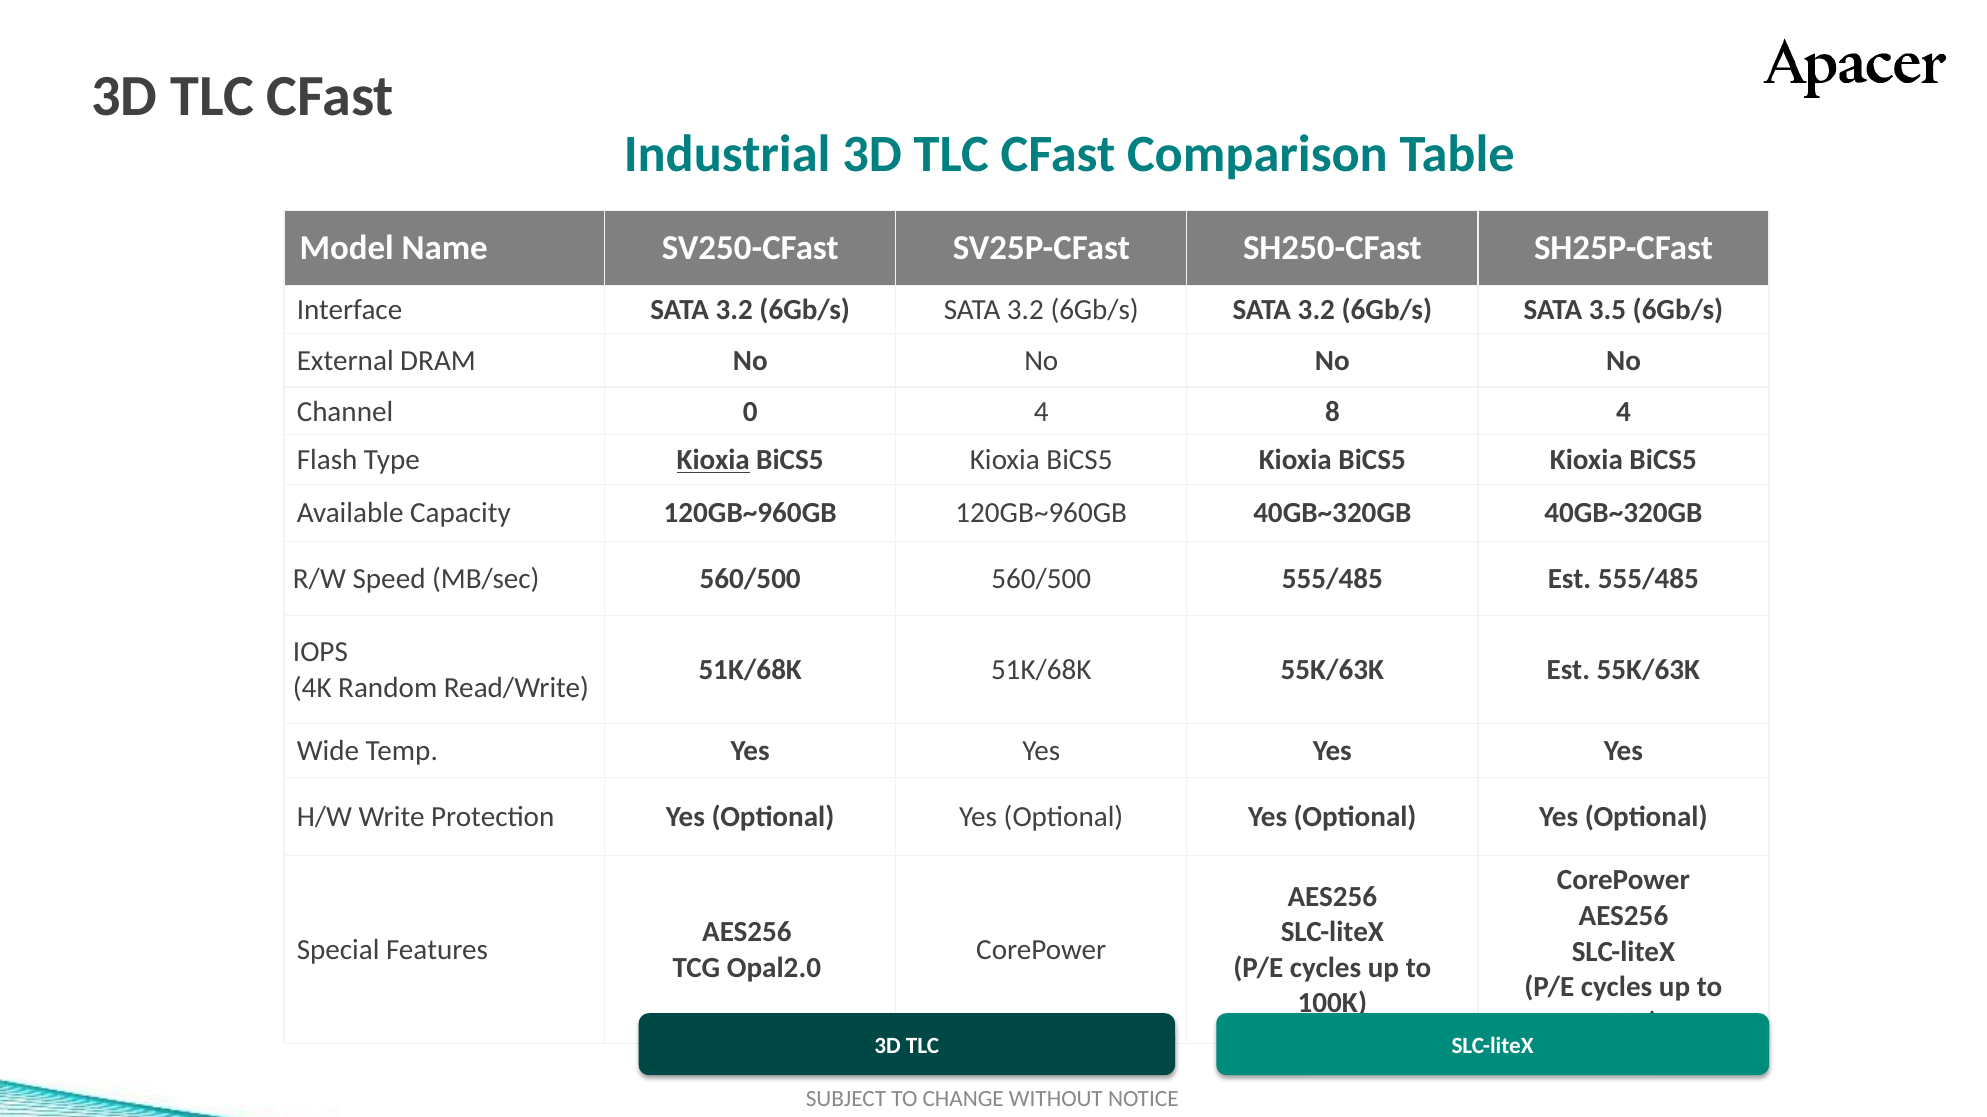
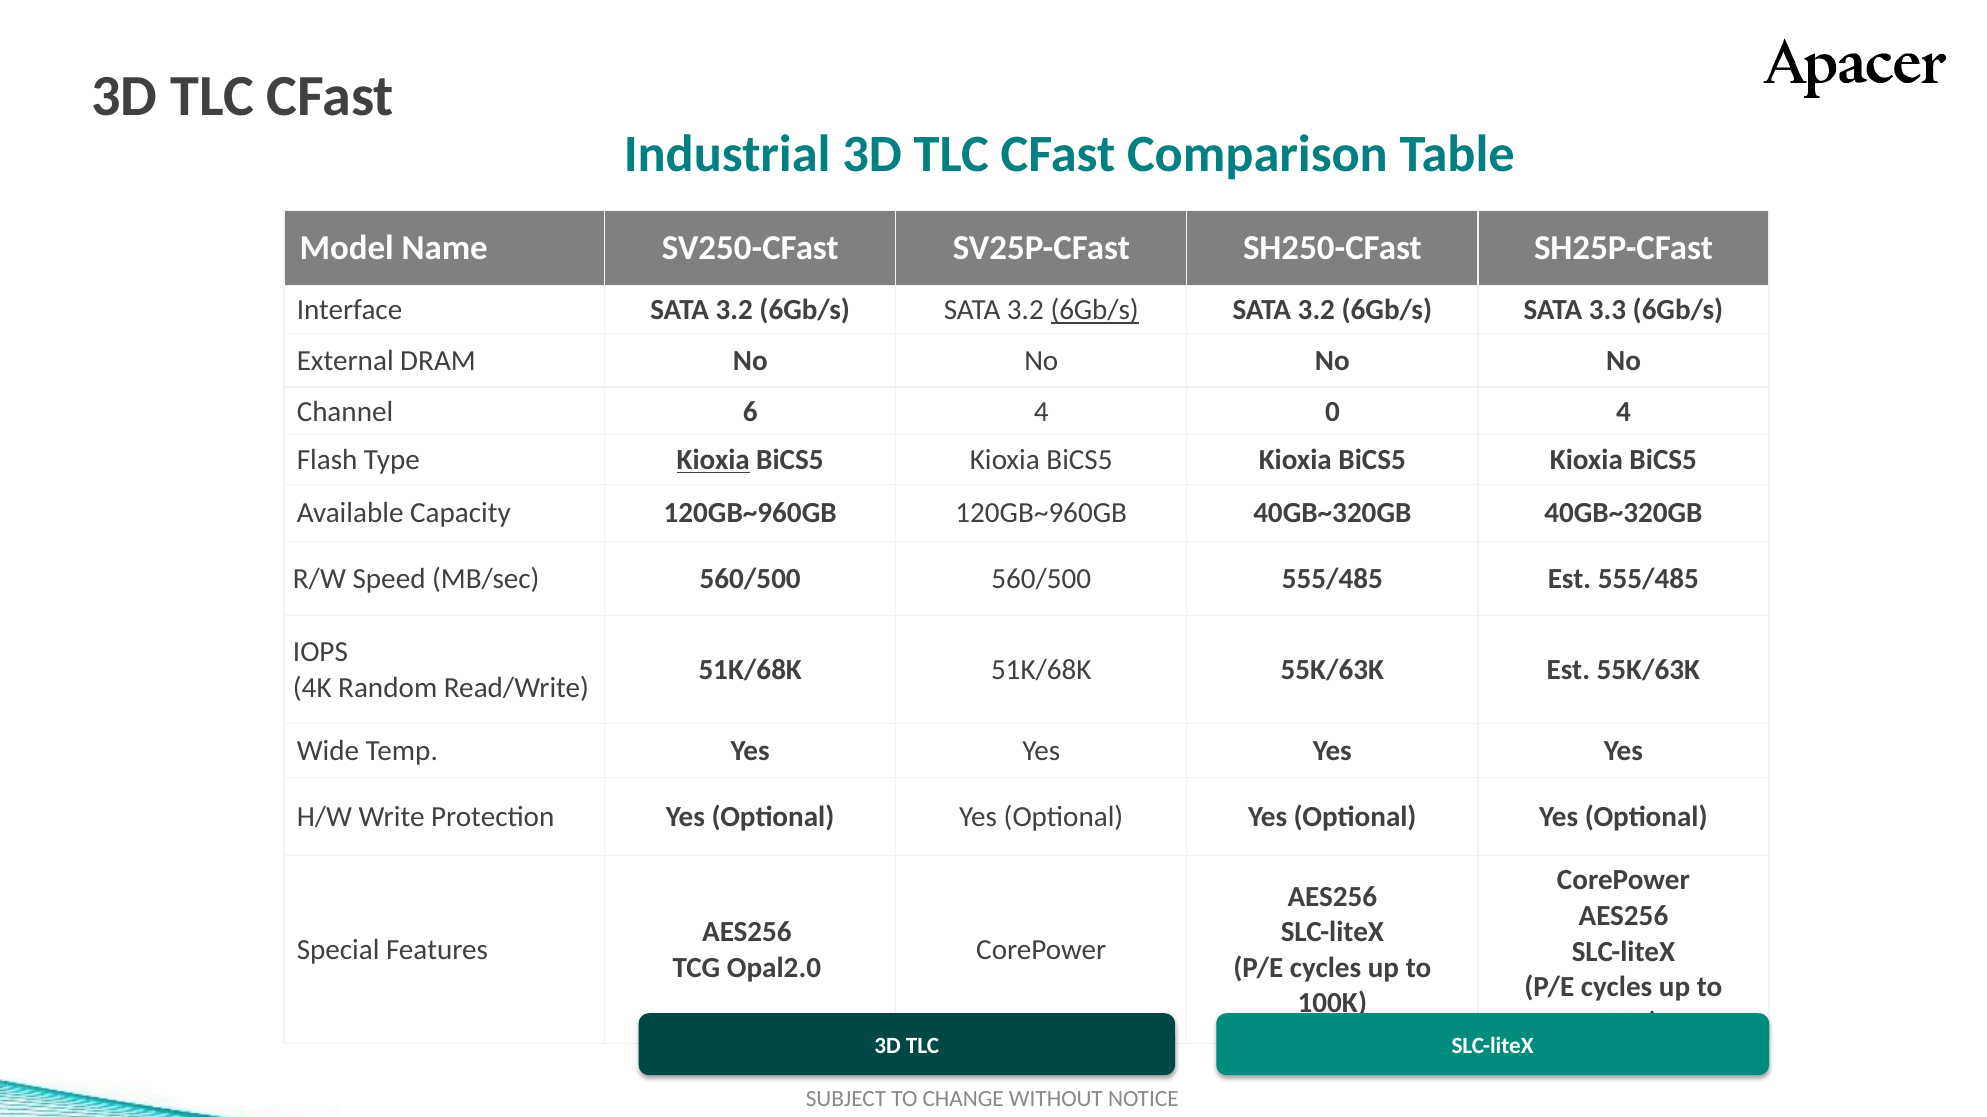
6Gb/s underline: none -> present (1095, 310)
3.5: 3.5 -> 3.3 (1607, 310)
0: 0 -> 6 (750, 412)
8: 8 -> 0 (1332, 412)
